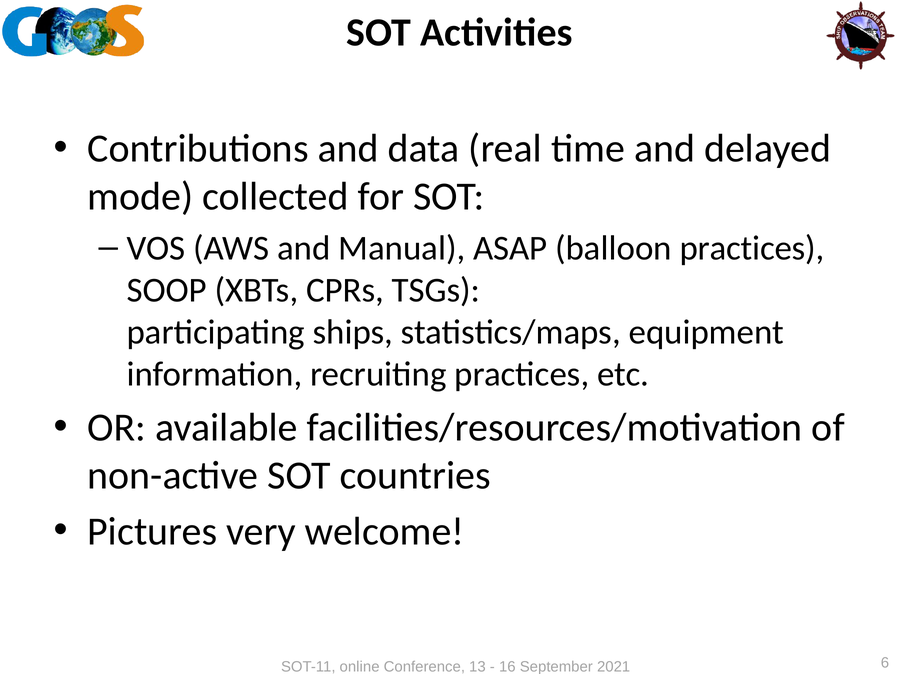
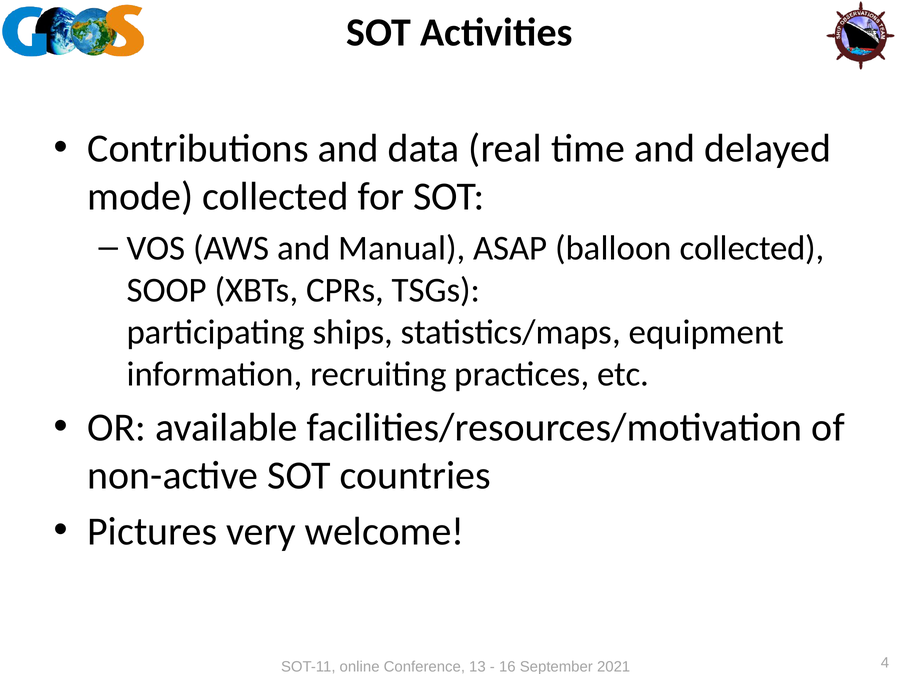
balloon practices: practices -> collected (752, 248)
6: 6 -> 4 (885, 662)
